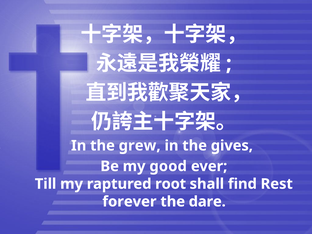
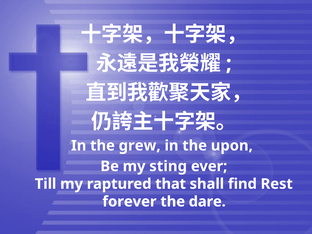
gives: gives -> upon (232, 146)
good: good -> sting (168, 166)
root: root -> that (171, 184)
